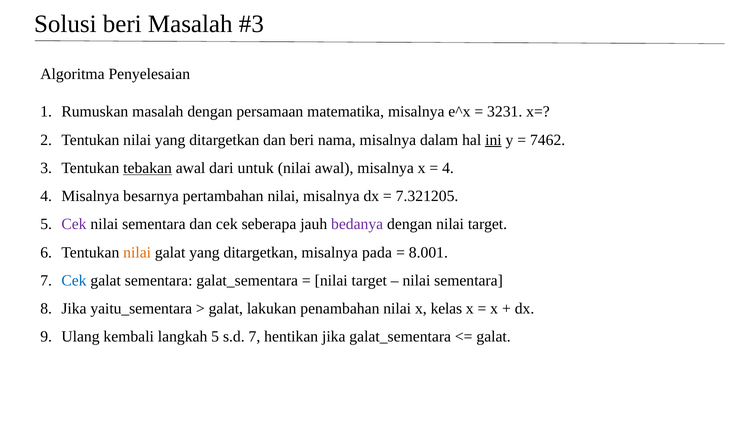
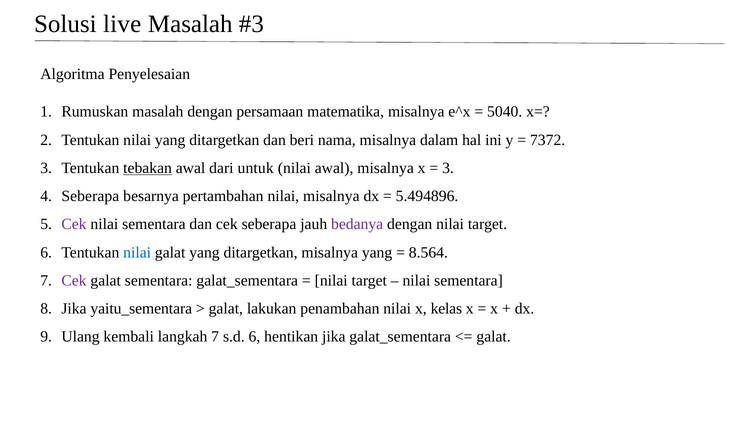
Solusi beri: beri -> live (122, 24)
3231: 3231 -> 5040 (505, 112)
ini underline: present -> none (493, 140)
7462: 7462 -> 7372 (548, 140)
4: 4 -> 3 (448, 168)
Misalnya: Misalnya -> Seberapa (90, 196)
7.321205: 7.321205 -> 5.494896 (427, 196)
nilai colour: orange -> blue (137, 252)
misalnya pada: pada -> yang (377, 252)
8.001: 8.001 -> 8.564 (428, 252)
Cek colour: blue -> purple (74, 280)
langkah 5: 5 -> 7 (215, 337)
s.d 7: 7 -> 6 (254, 337)
